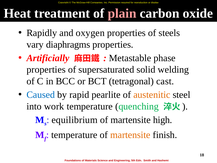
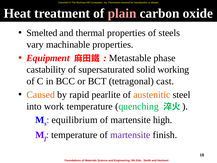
Rapidly: Rapidly -> Smelted (42, 33)
oxygen: oxygen -> thermal (90, 33)
diaphragms: diaphragms -> machinable (68, 44)
Artificially: Artificially -> Equipment (48, 58)
properties: properties -> castability (46, 69)
welding: welding -> working (173, 69)
Caused colour: blue -> orange (41, 95)
martensite colour: orange -> purple (130, 135)
